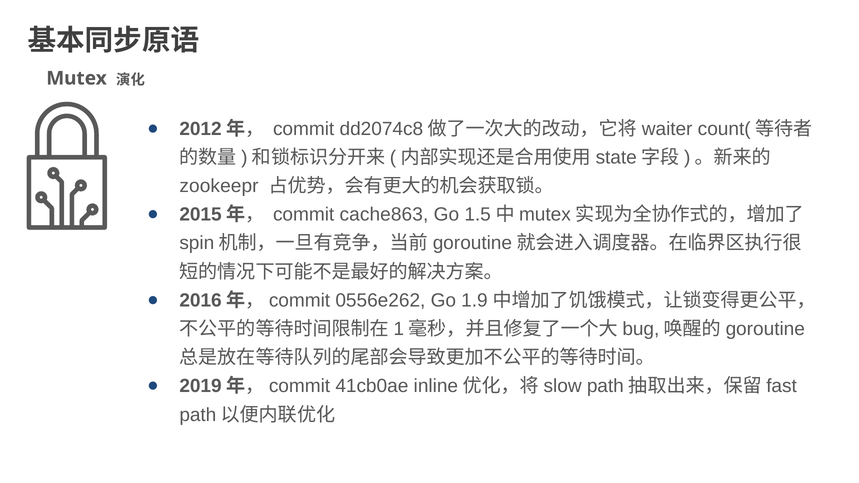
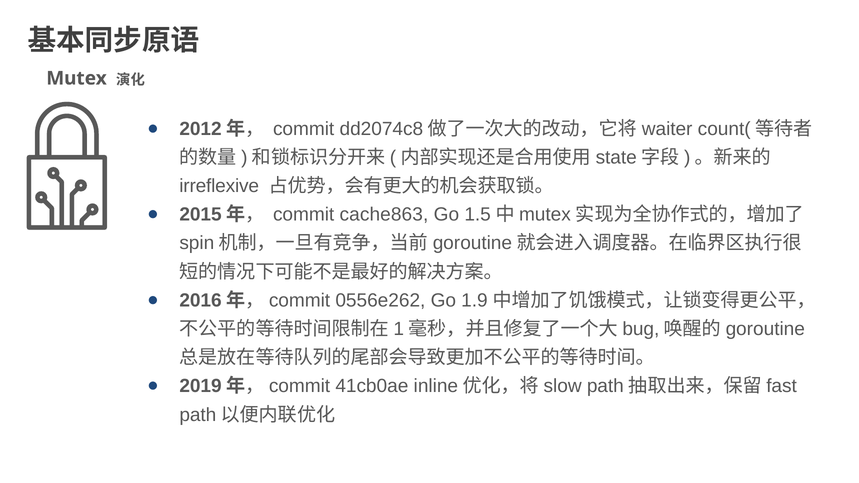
zookeepr: zookeepr -> irreflexive (219, 186)
